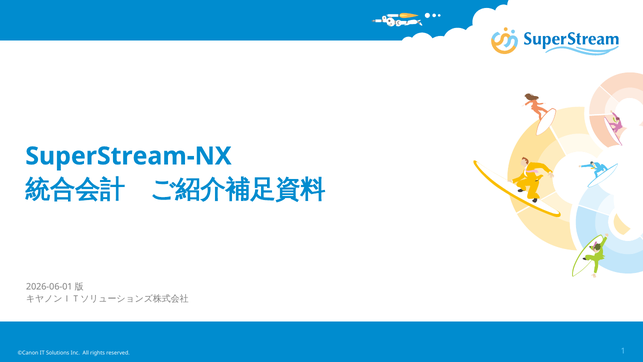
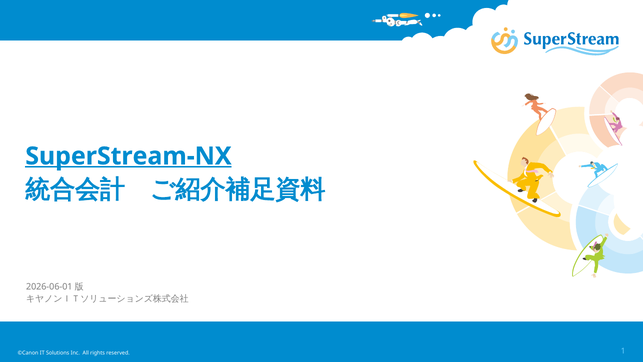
SuperStream-NX underline: none -> present (128, 156)
